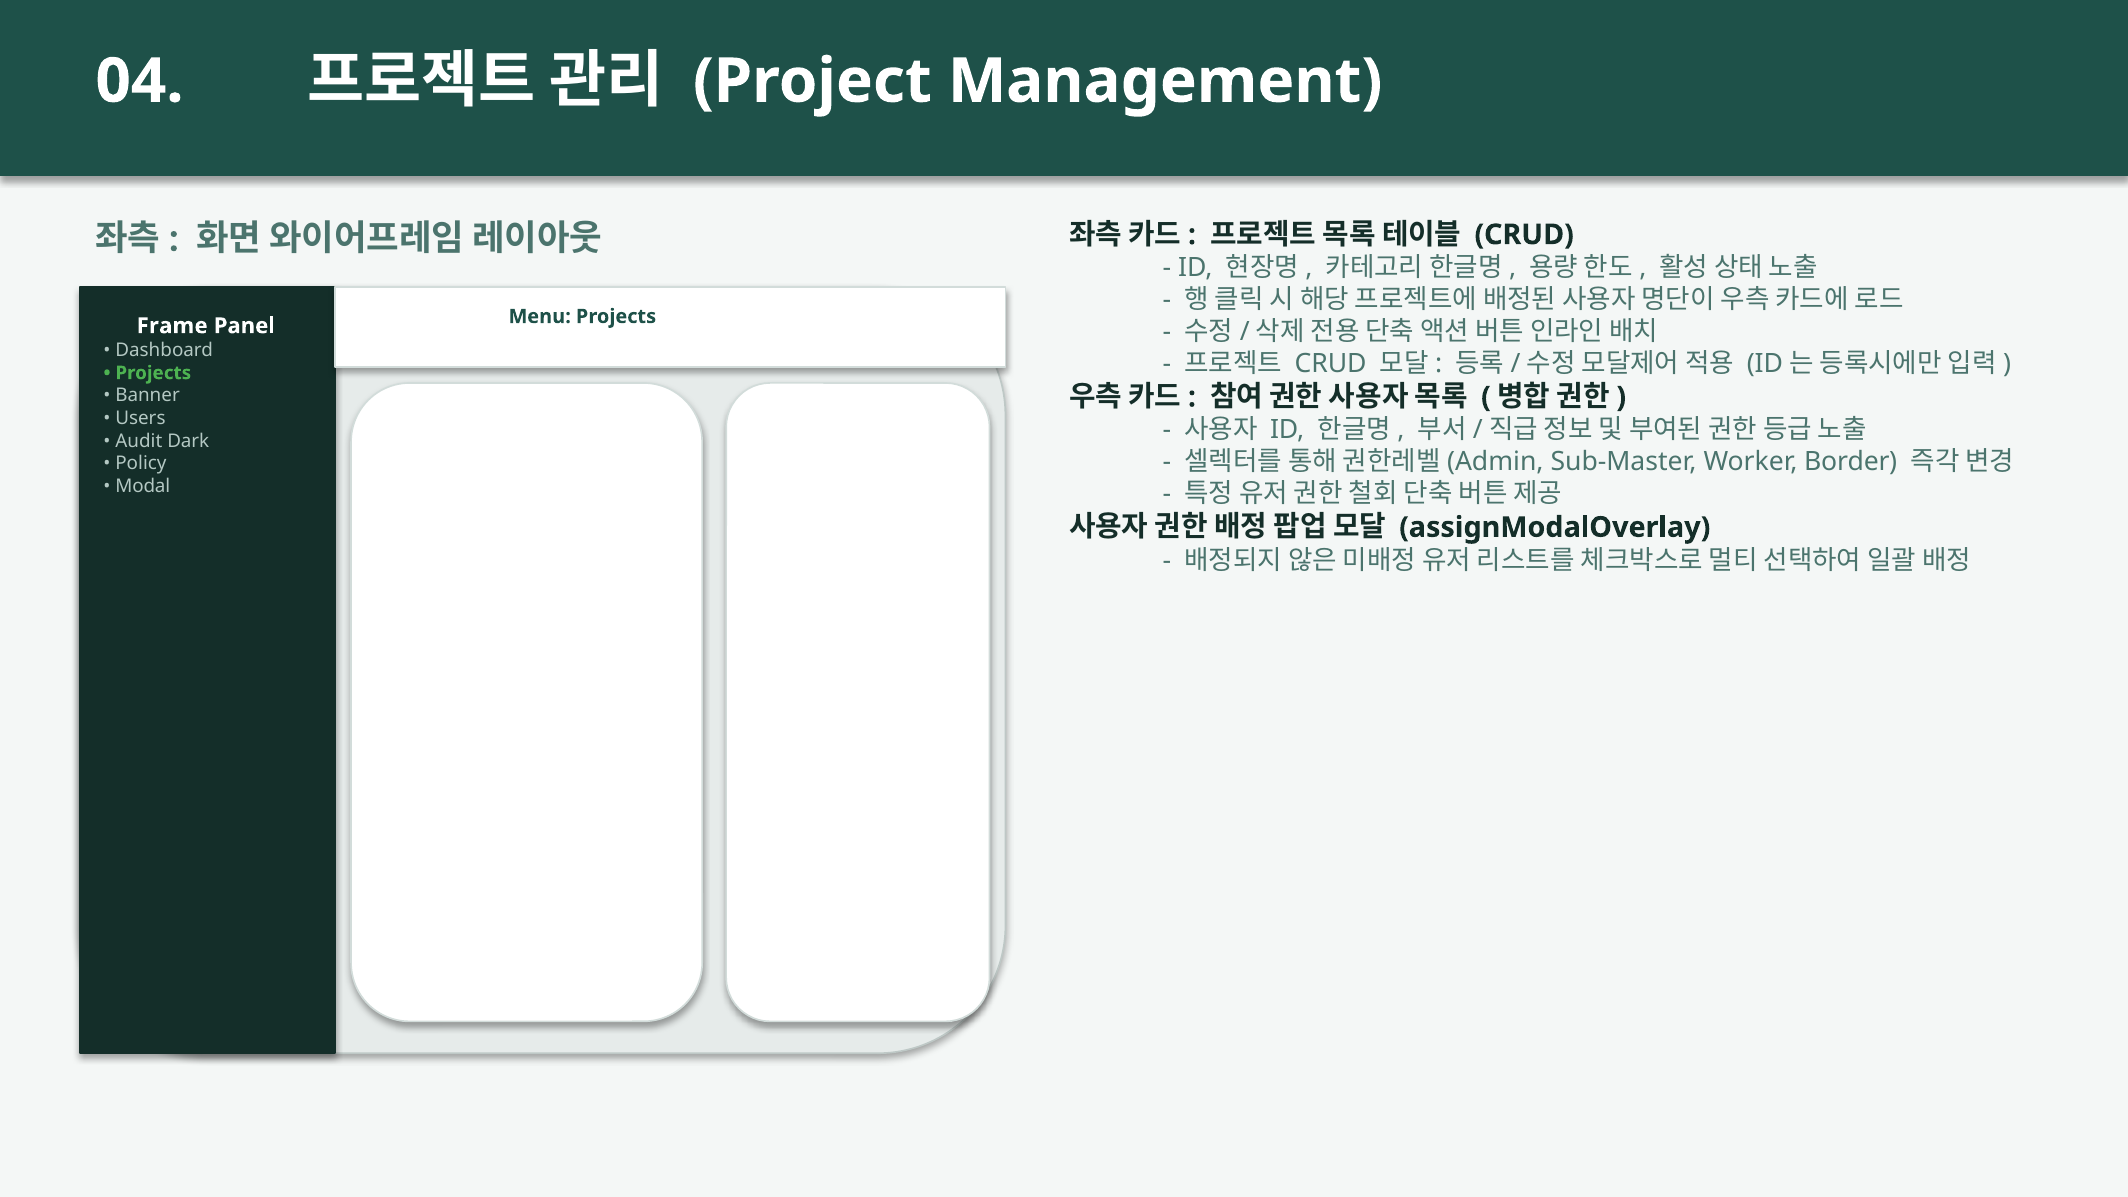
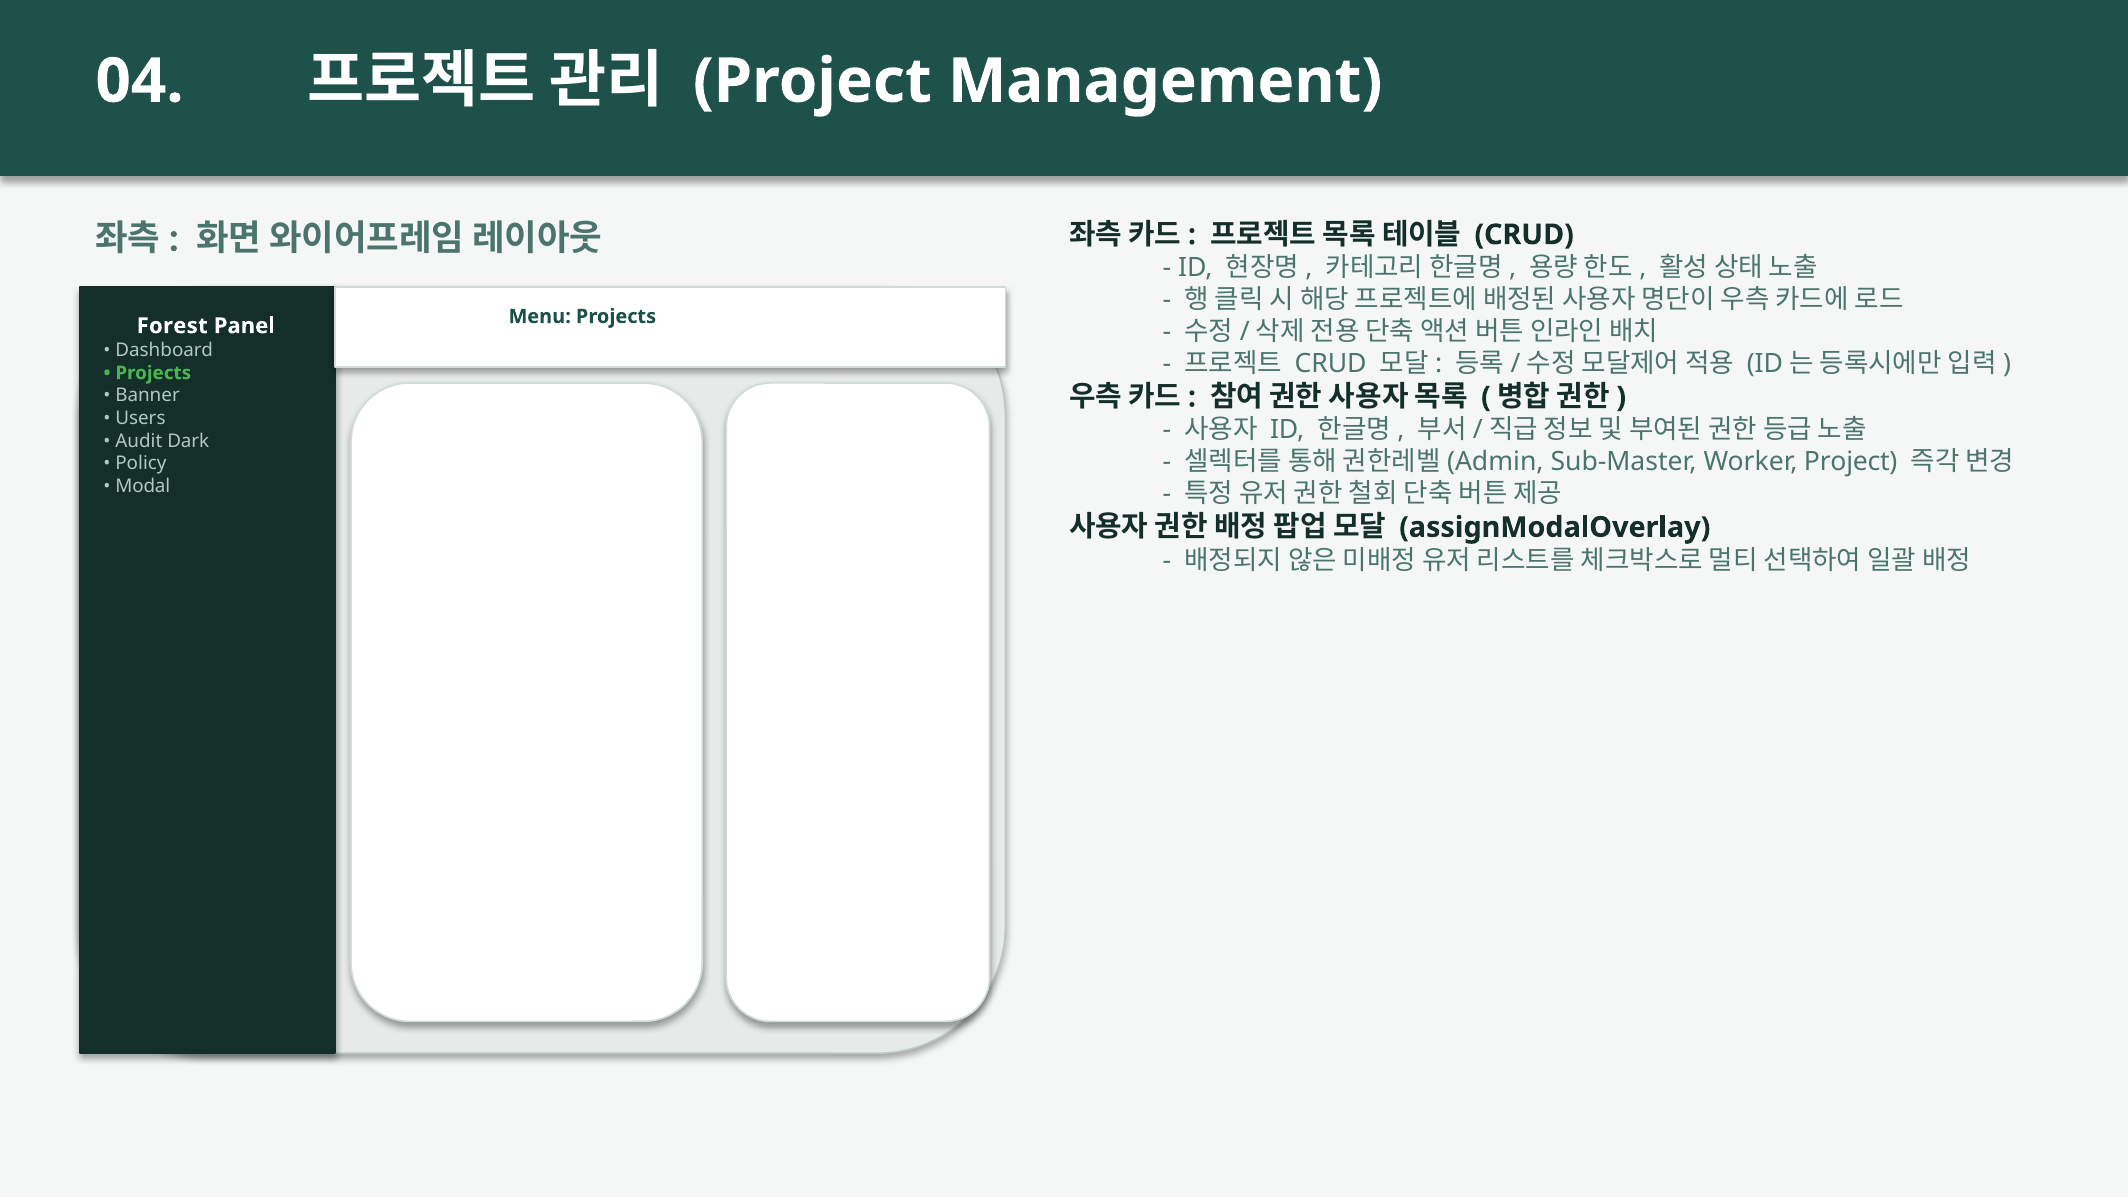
Frame: Frame -> Forest (172, 326)
Worker Border: Border -> Project (1851, 462)
